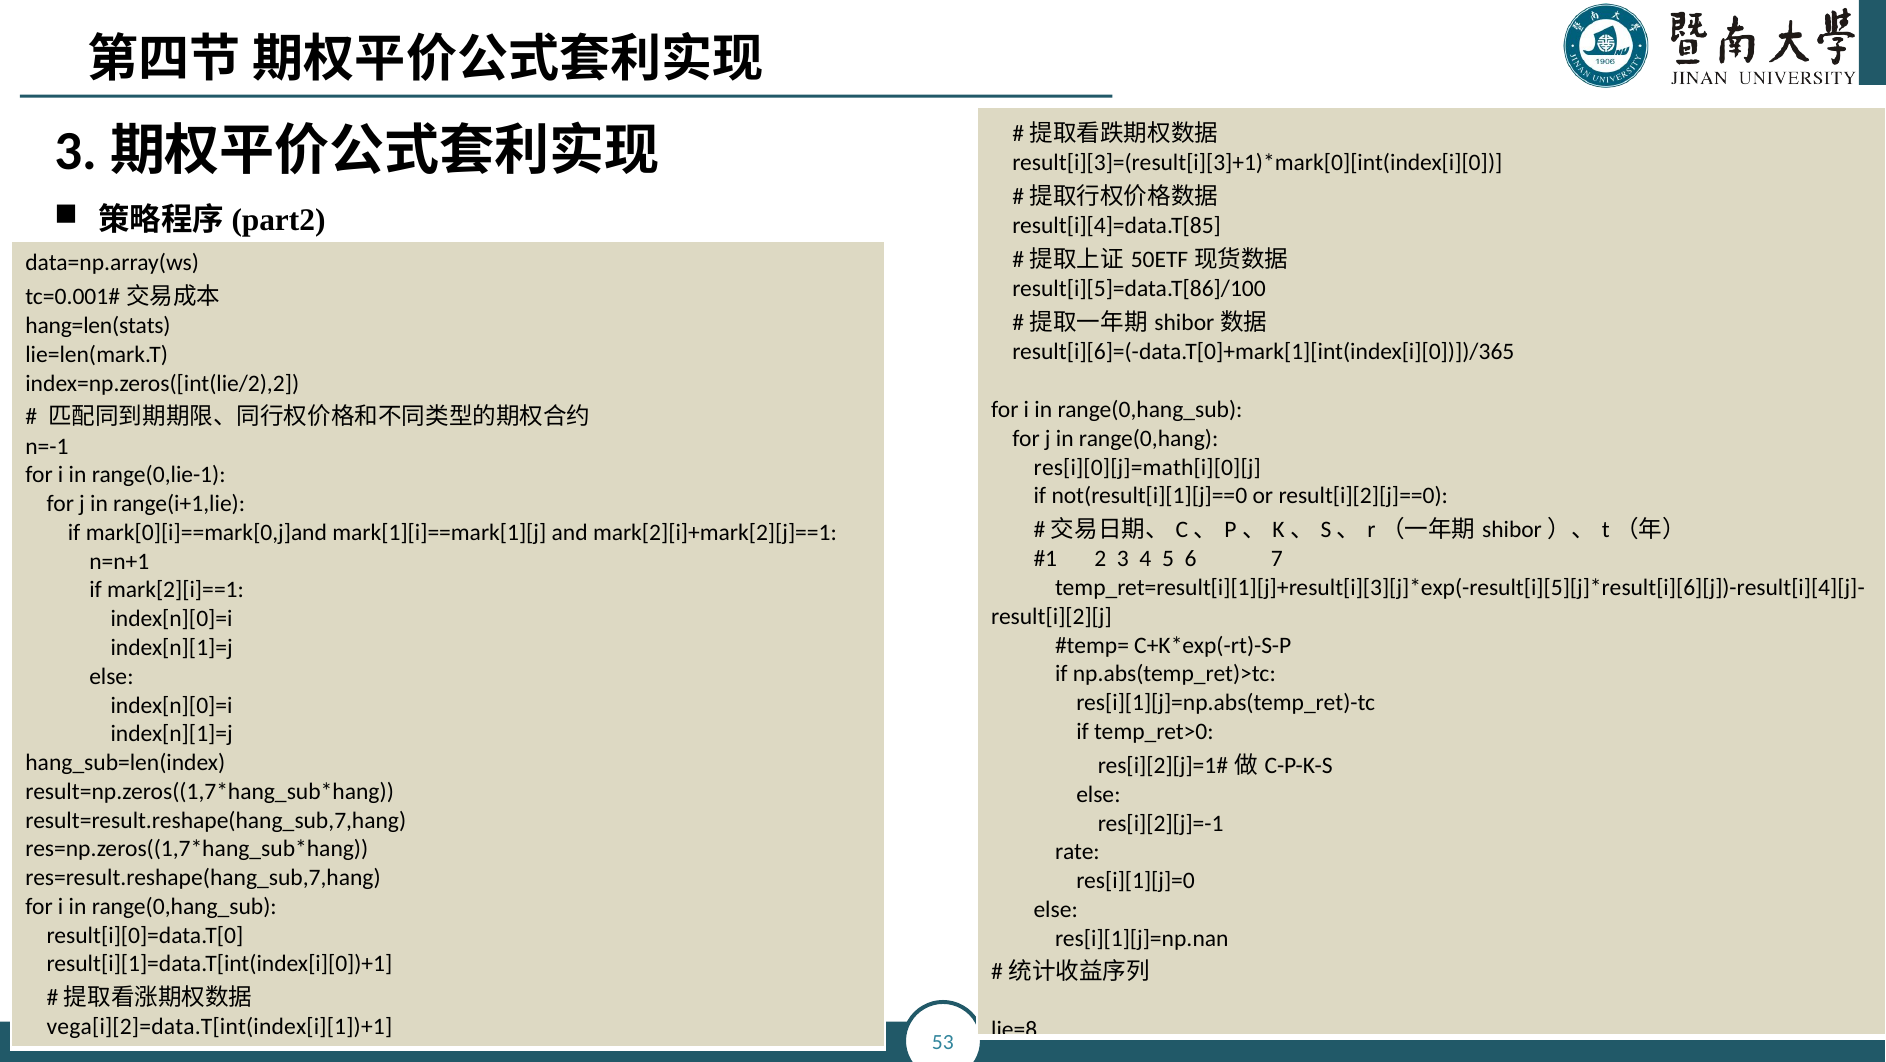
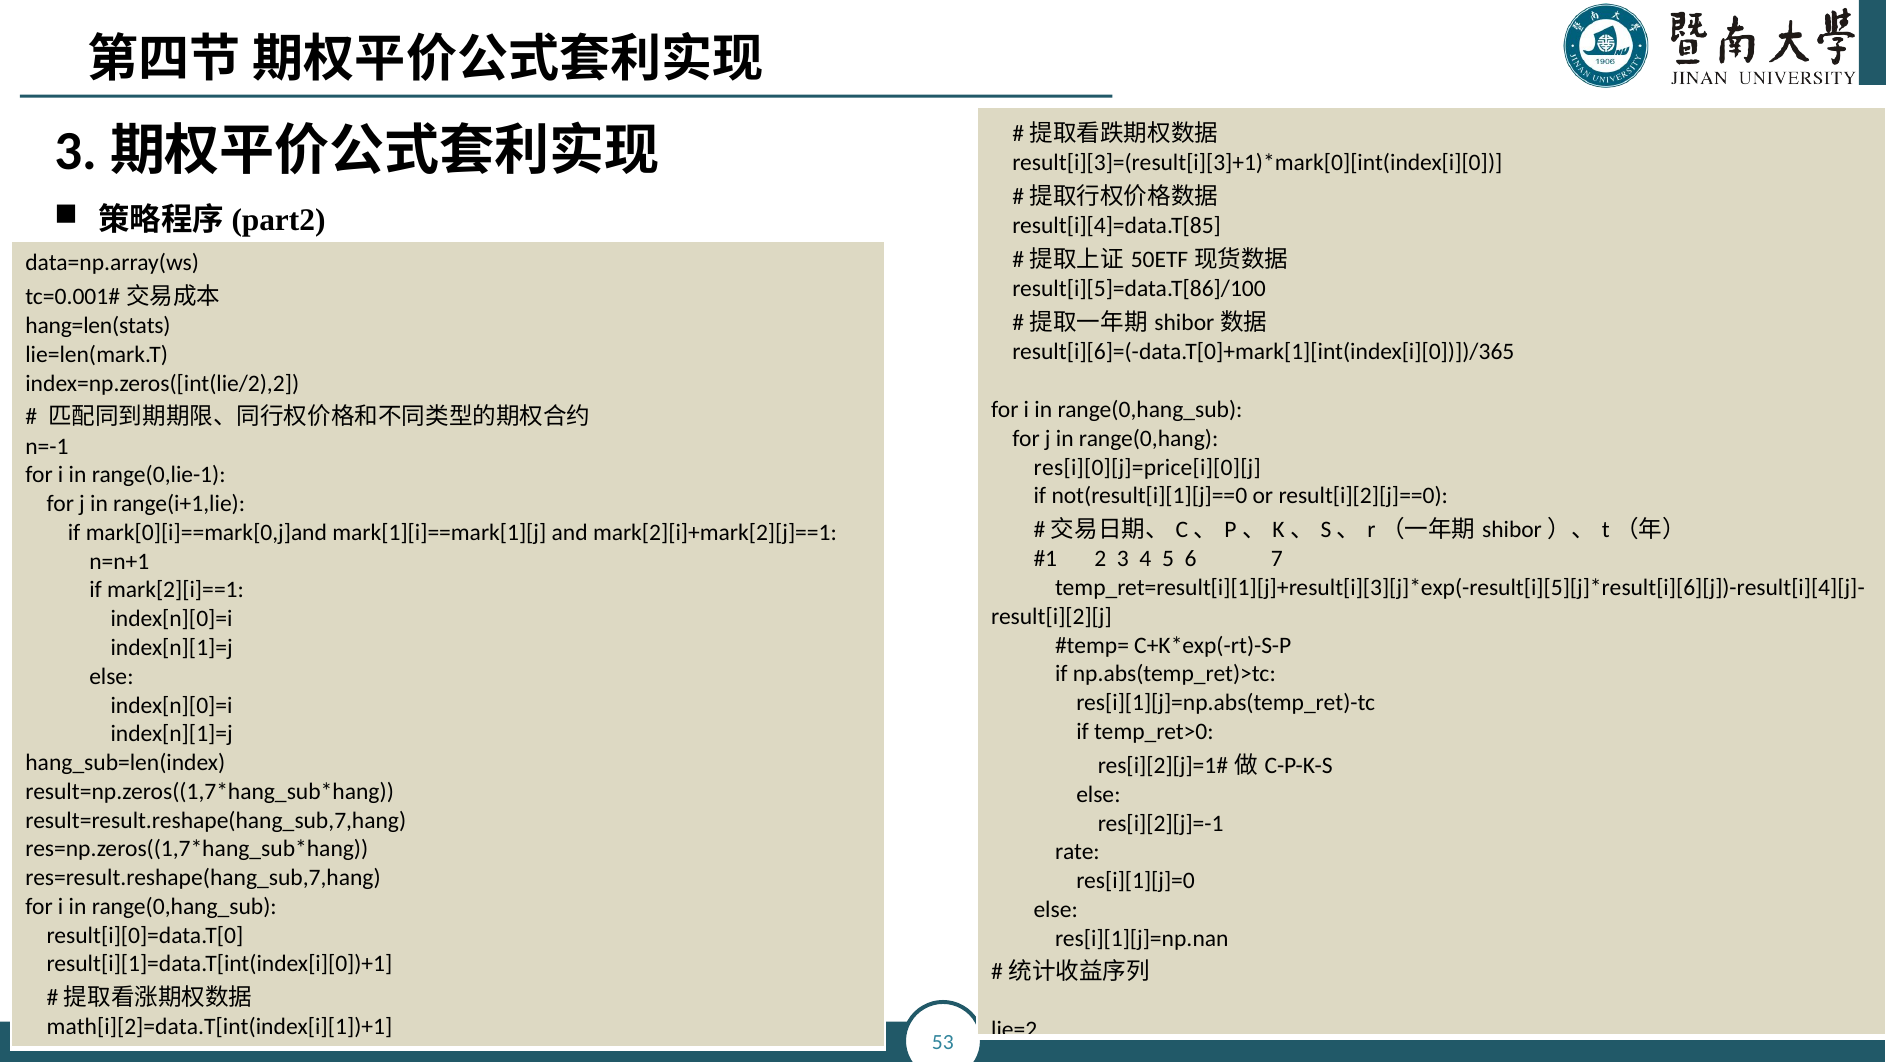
res[i][0][j]=math[i][0][j: res[i][0][j]=math[i][0][j -> res[i][0][j]=price[i][0][j (1147, 467)
vega[i][2]=data.T[int(index[i][1])+1: vega[i][2]=data.T[int(index[i][1])+1 -> math[i][2]=data.T[int(index[i][1])+1 (220, 1026)
lie=8: lie=8 -> lie=2 (1014, 1030)
